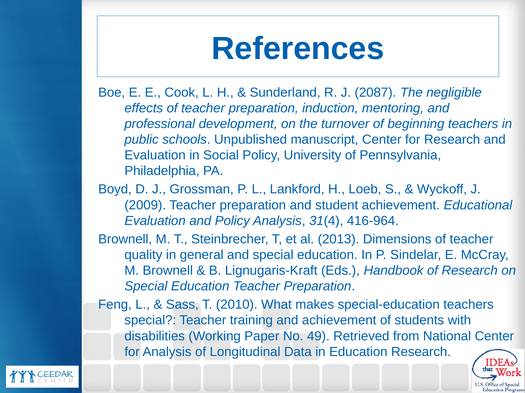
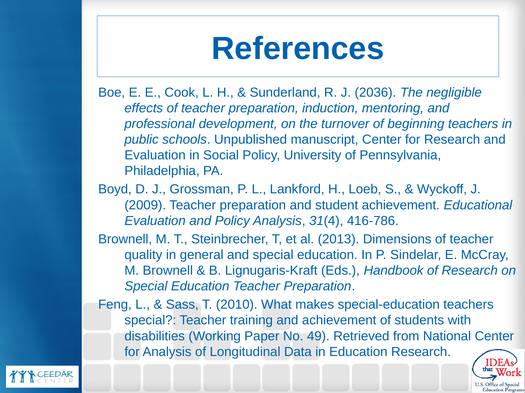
2087: 2087 -> 2036 (375, 93)
416-964: 416-964 -> 416-786 (373, 221)
